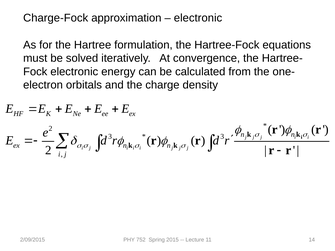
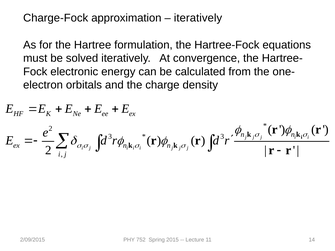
electronic: electronic -> iteratively (198, 18)
